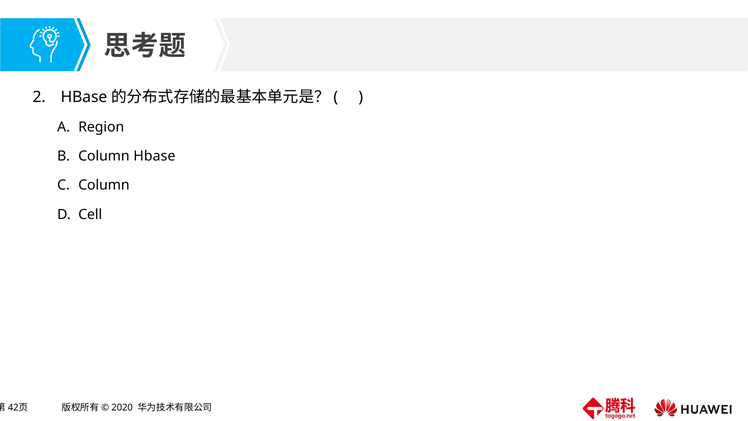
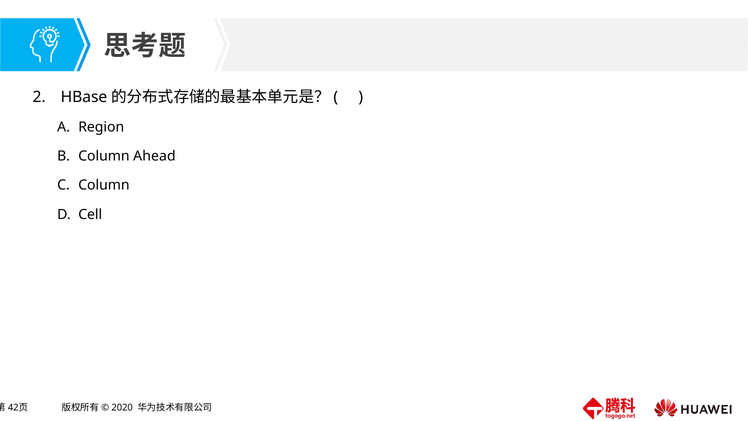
Column Hbase: Hbase -> Ahead (154, 156)
